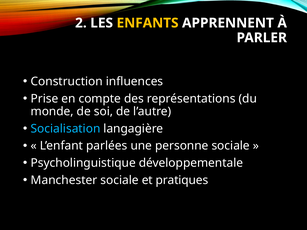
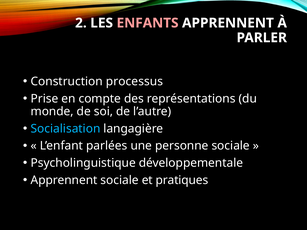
ENFANTS colour: yellow -> pink (148, 23)
influences: influences -> processus (134, 82)
Manchester: Manchester -> Apprennent (64, 180)
